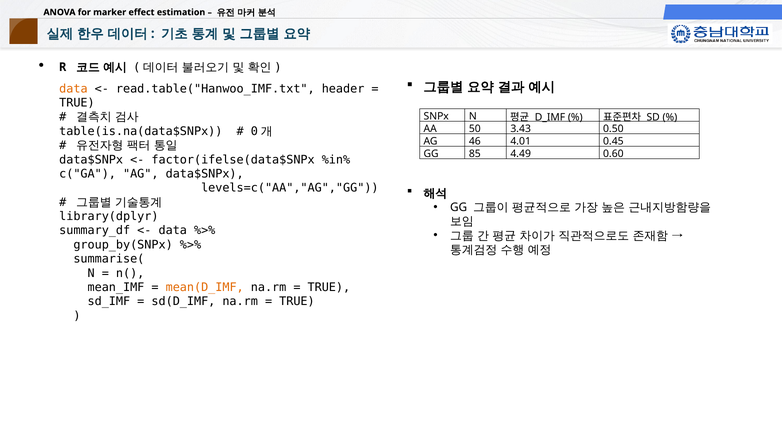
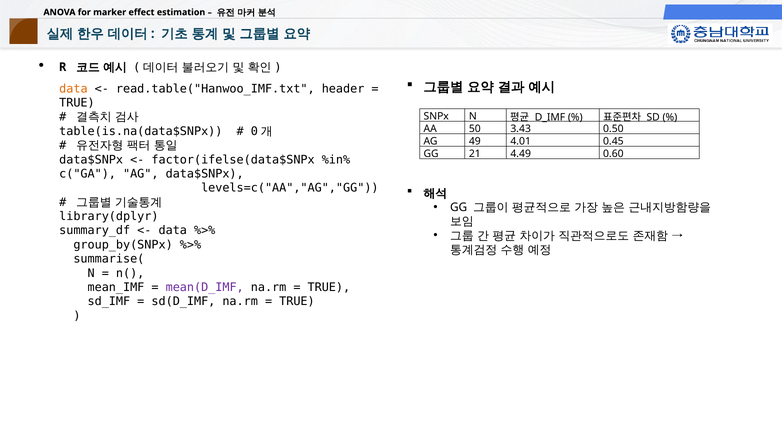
46: 46 -> 49 (475, 141)
85: 85 -> 21 (475, 154)
mean(D_IMF colour: orange -> purple (205, 287)
